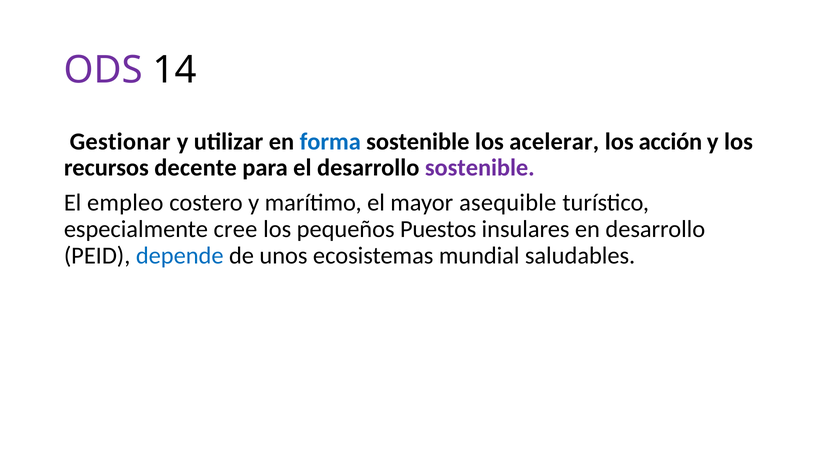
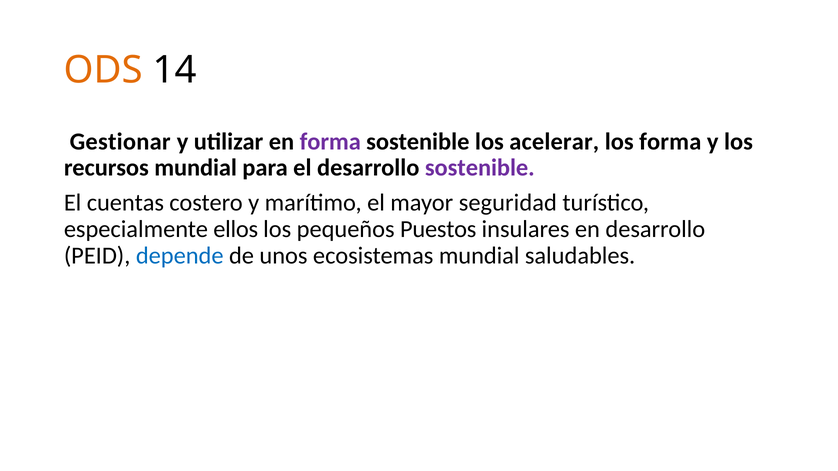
ODS colour: purple -> orange (103, 70)
forma colour: blue -> purple (330, 142)
los acción: acción -> forma (670, 142)
recursos decente: decente -> mundial (196, 168)
empleo: empleo -> cuentas (125, 203)
asequible: asequible -> seguridad (508, 203)
cree: cree -> ellos (236, 229)
